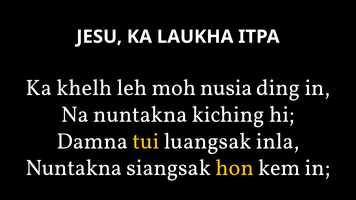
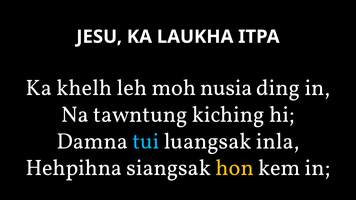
Na nuntakna: nuntakna -> tawntung (140, 115)
tui colour: yellow -> light blue (146, 141)
Nuntakna: Nuntakna -> Hehpihna (74, 168)
